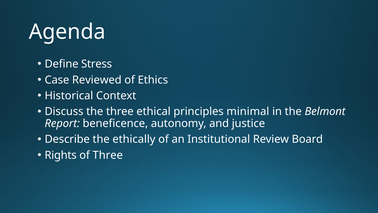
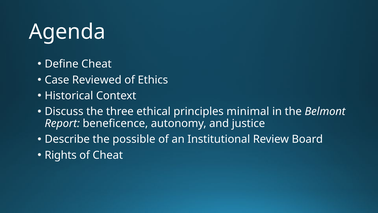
Define Stress: Stress -> Cheat (97, 64)
ethically: ethically -> possible (134, 139)
of Three: Three -> Cheat (108, 155)
